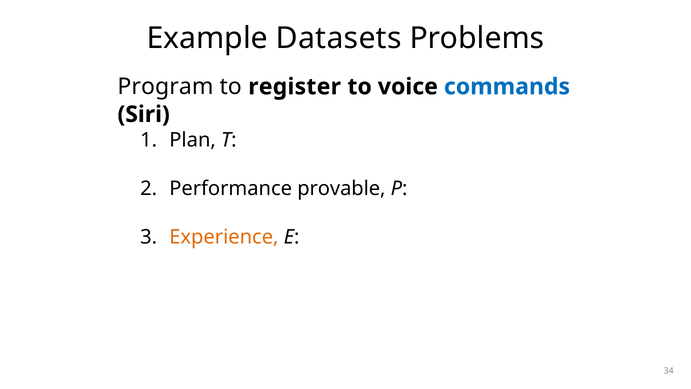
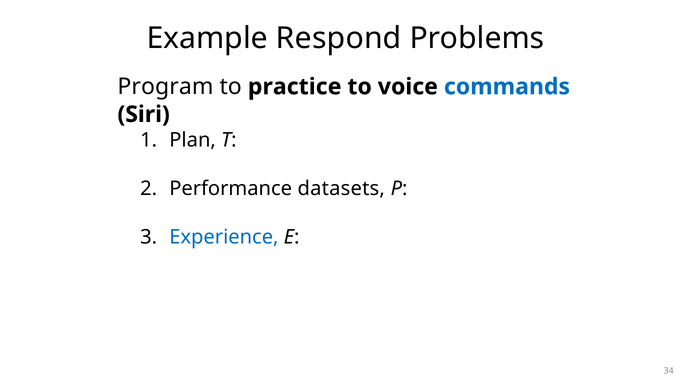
Datasets: Datasets -> Respond (339, 38)
register: register -> practice (295, 87)
provable: provable -> datasets (341, 188)
Experience colour: orange -> blue (224, 237)
